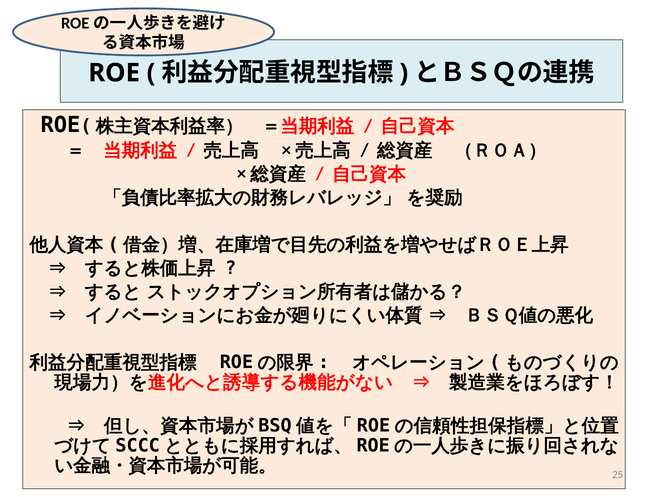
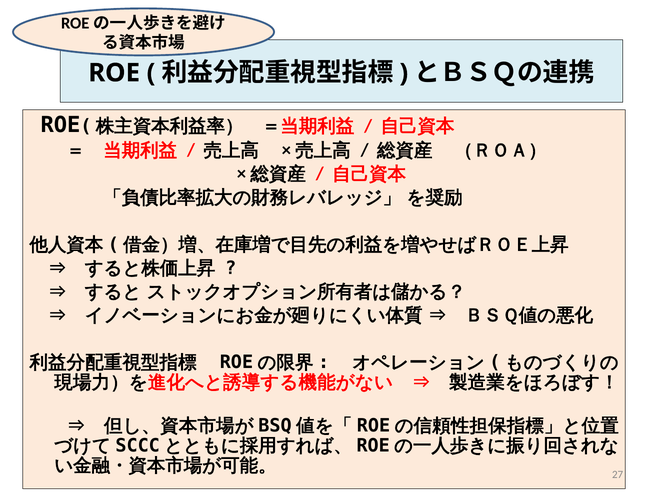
25: 25 -> 27 (618, 475)
